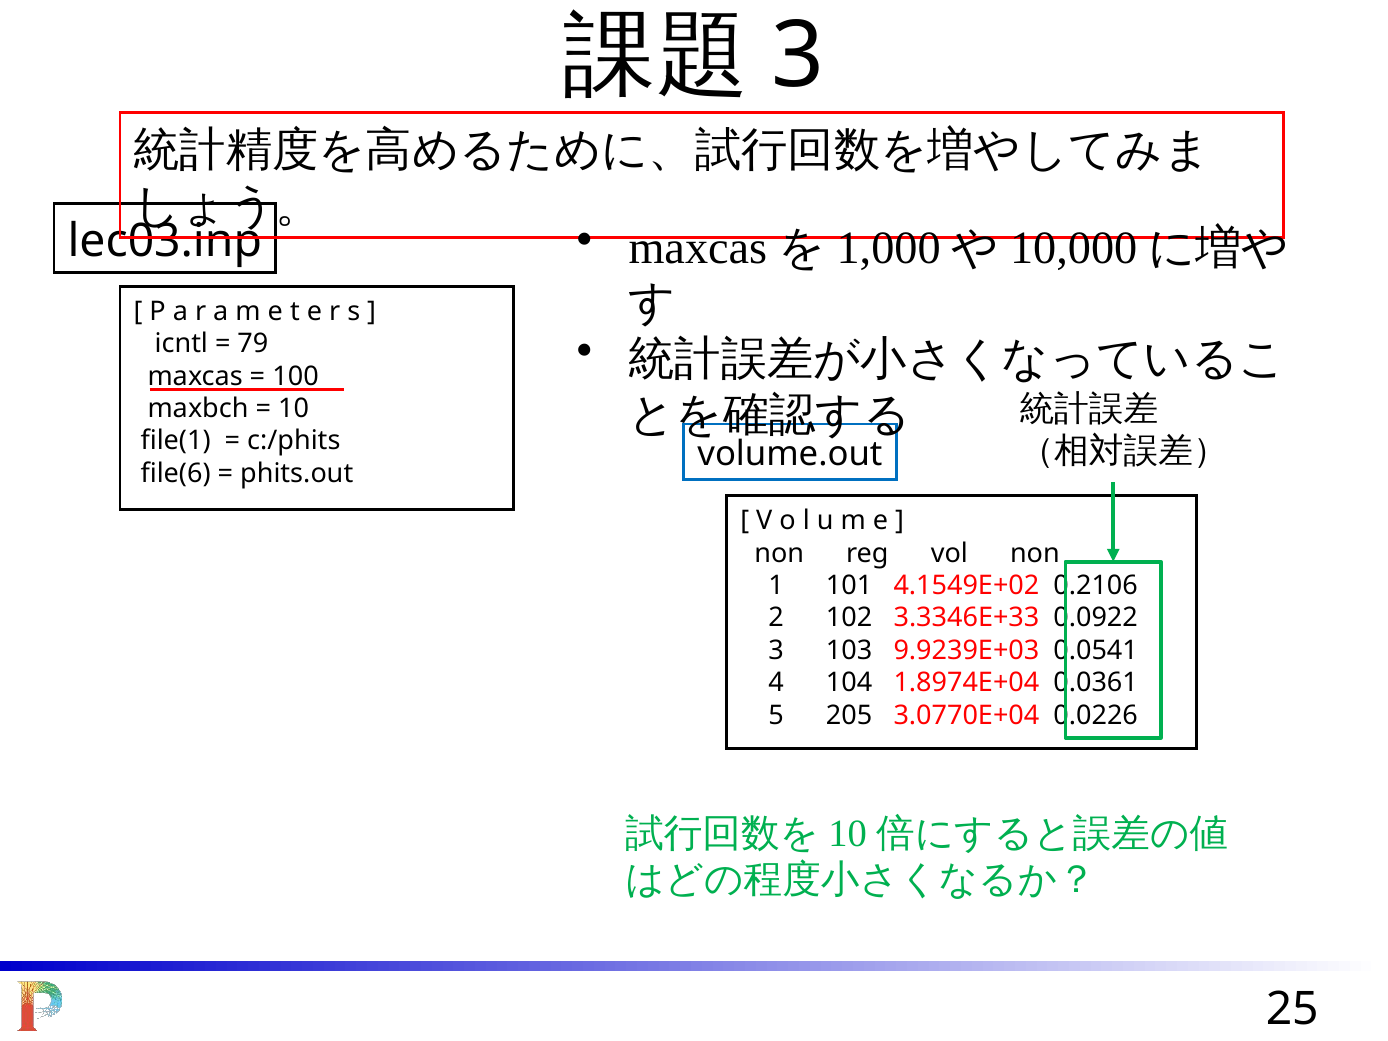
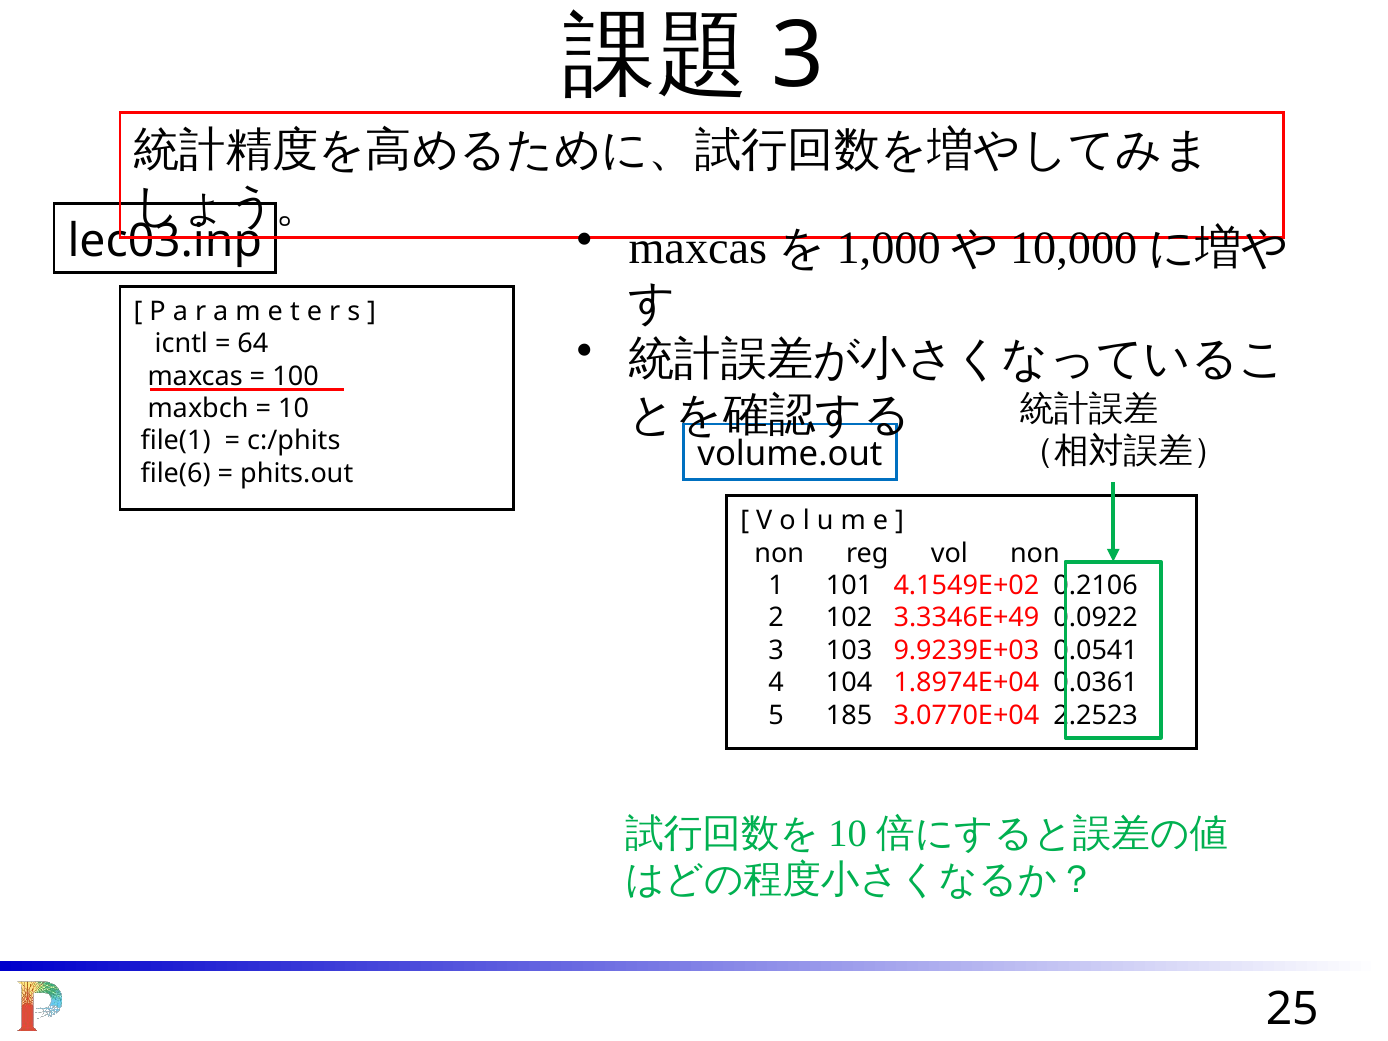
79: 79 -> 64 (253, 344)
3.3346E+33: 3.3346E+33 -> 3.3346E+49 (966, 618)
205: 205 -> 185 (849, 715)
0.0226: 0.0226 -> 2.2523 (1096, 715)
